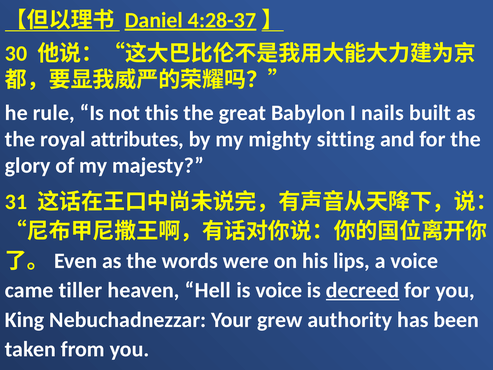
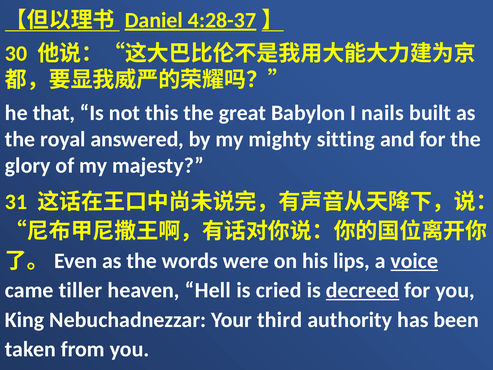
rule: rule -> that (54, 113)
attributes: attributes -> answered (137, 139)
voice underline: none -> present (414, 261)
is voice: voice -> cried (279, 290)
grew: grew -> third (280, 320)
